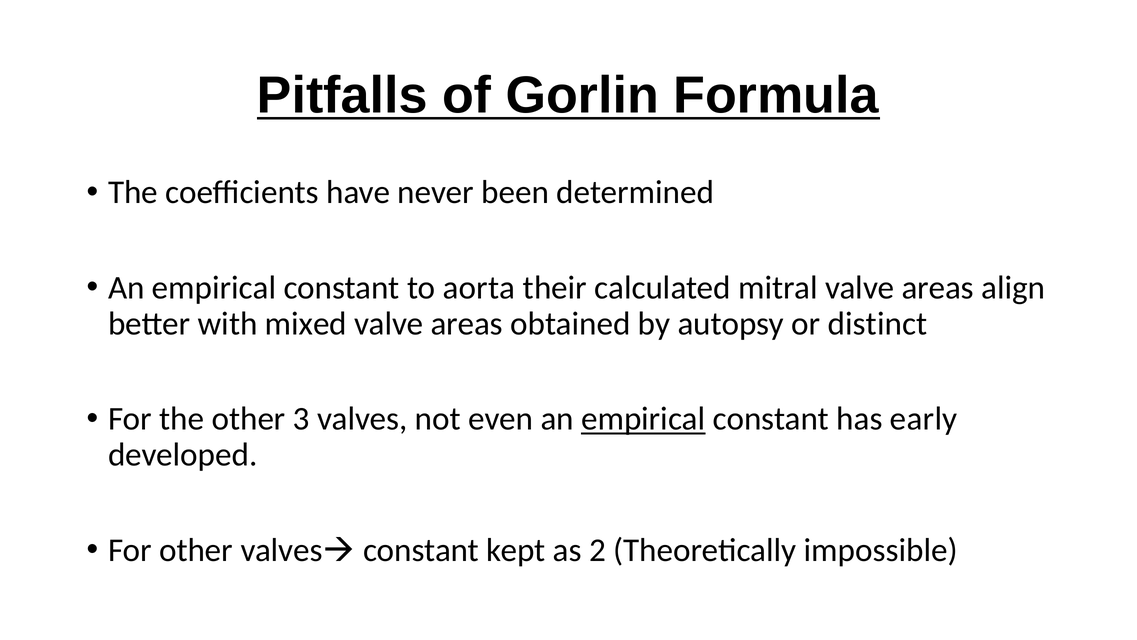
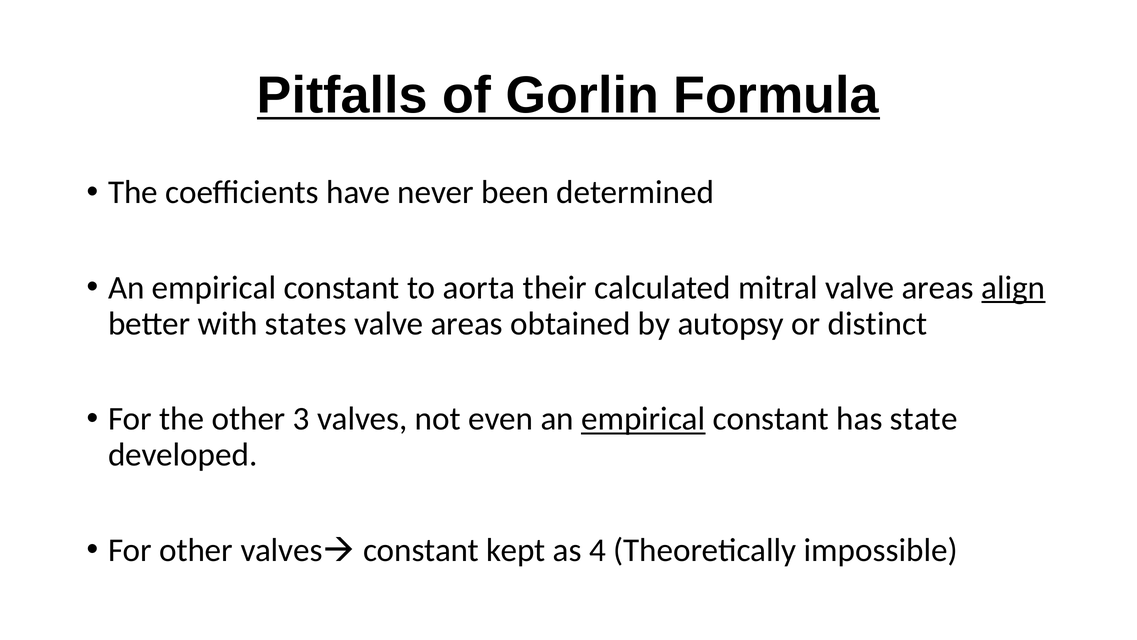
align underline: none -> present (1013, 288)
mixed: mixed -> states (306, 323)
early: early -> state (924, 419)
2: 2 -> 4 (597, 550)
